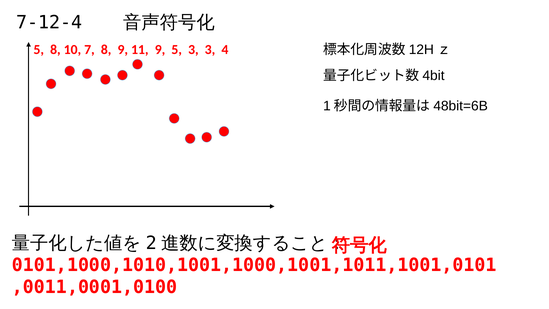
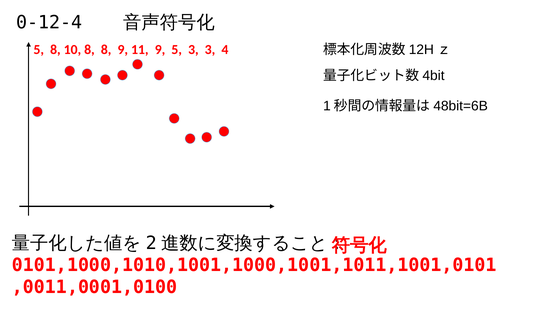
7-12-4: 7-12-4 -> 0-12-4 (49, 22)
10 7: 7 -> 8 (89, 50)
